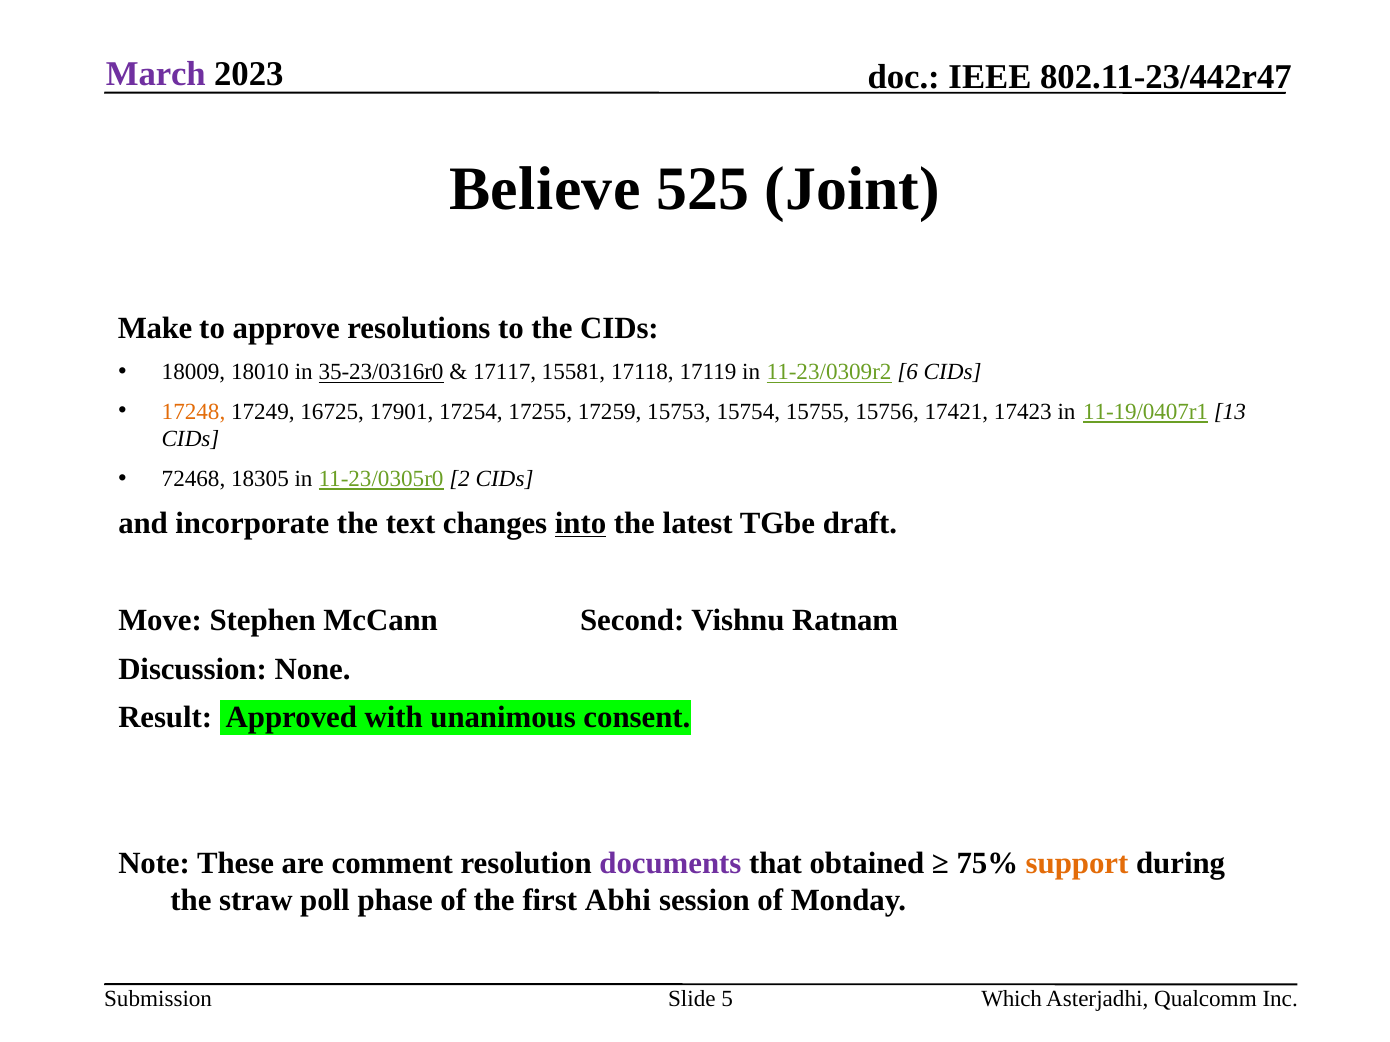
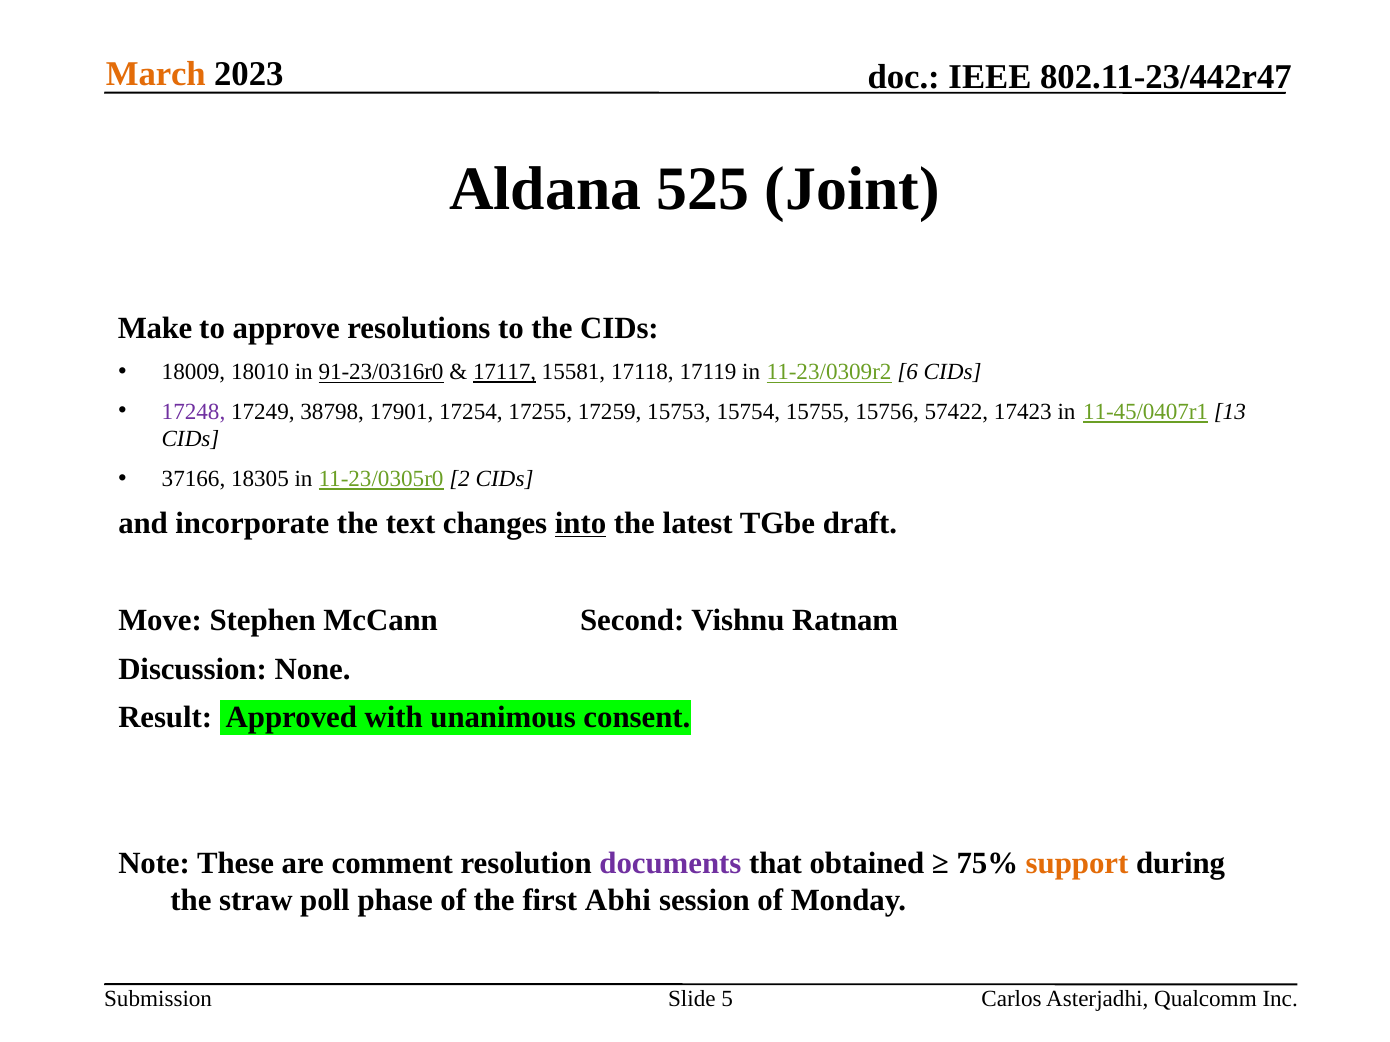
March colour: purple -> orange (156, 74)
Believe: Believe -> Aldana (545, 189)
35-23/0316r0: 35-23/0316r0 -> 91-23/0316r0 (381, 372)
17117 underline: none -> present (505, 372)
17248 colour: orange -> purple (194, 412)
16725: 16725 -> 38798 (332, 412)
17421: 17421 -> 57422 (956, 412)
11-19/0407r1: 11-19/0407r1 -> 11-45/0407r1 (1146, 412)
72468: 72468 -> 37166 (194, 479)
Which: Which -> Carlos (1012, 1000)
